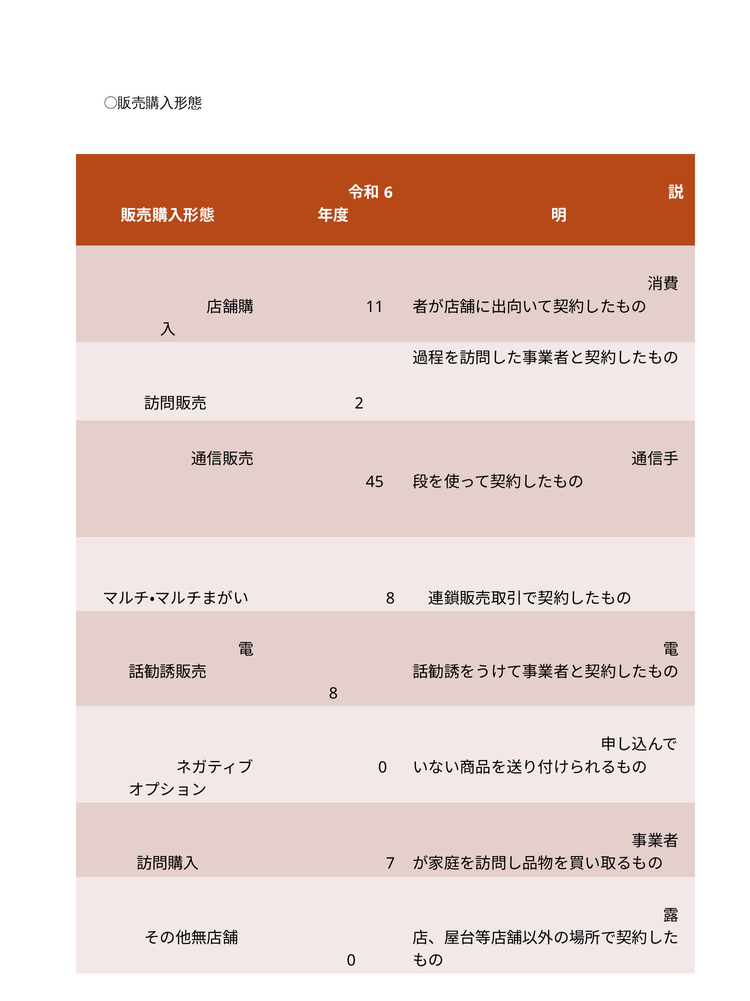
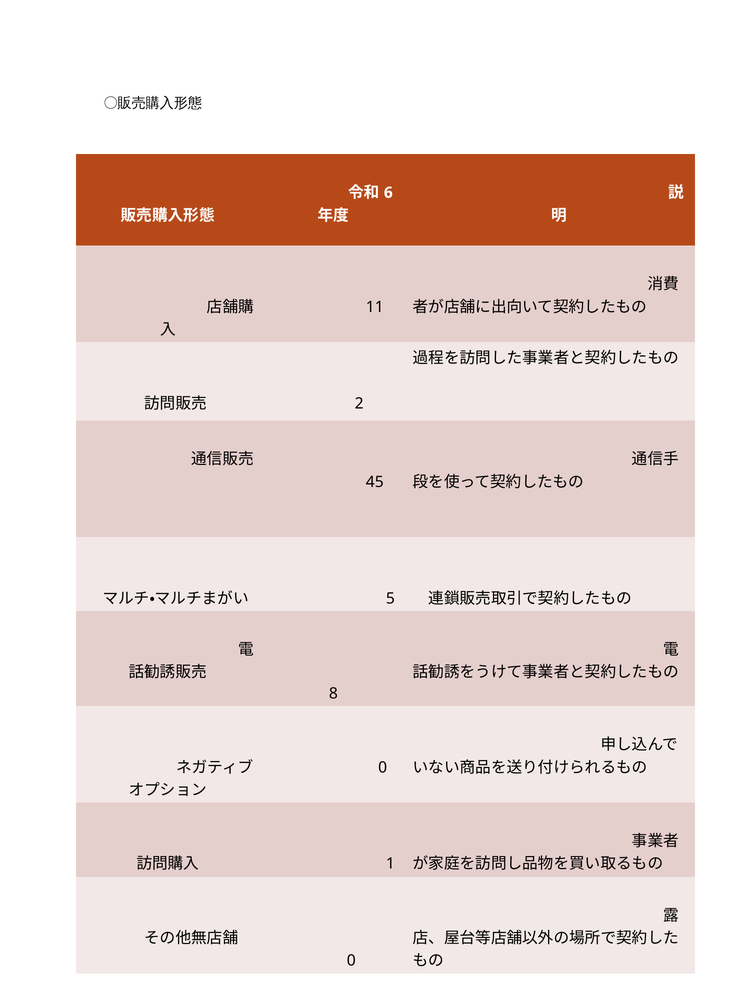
8: 8 -> 5 (390, 598)
7: 7 -> 1 (390, 863)
